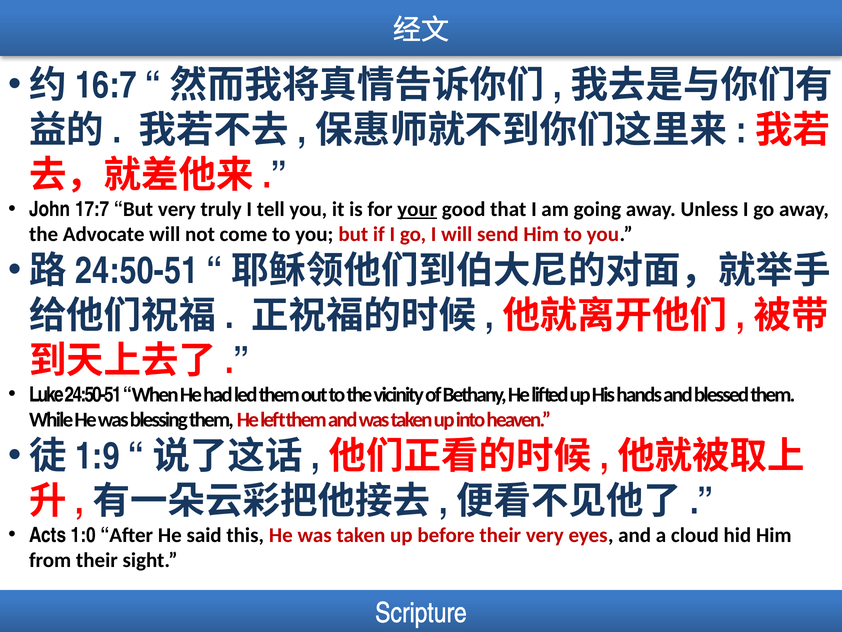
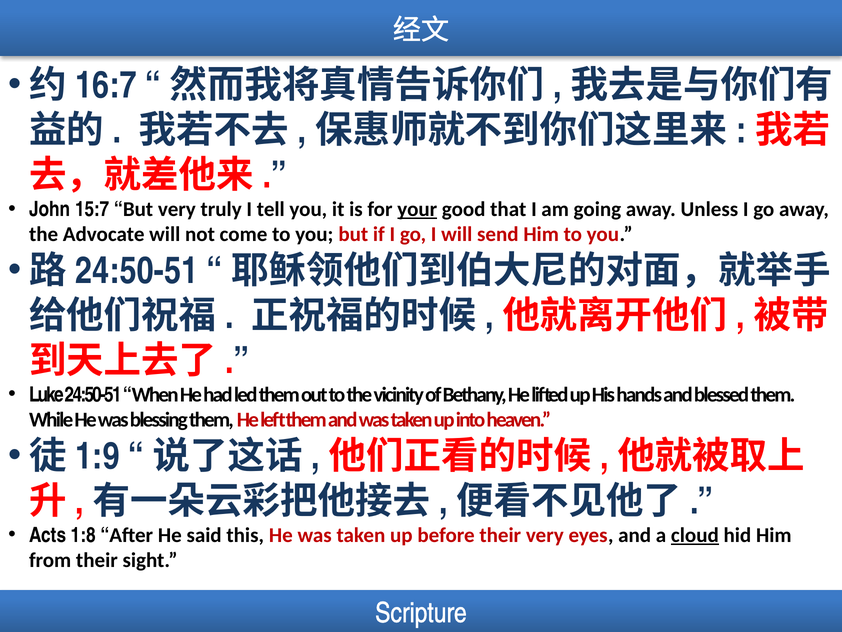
17:7: 17:7 -> 15:7 (92, 209)
1:0: 1:0 -> 1:8 (83, 535)
cloud underline: none -> present (695, 535)
